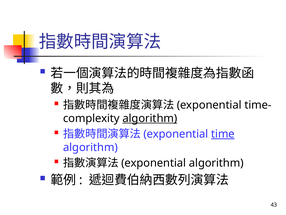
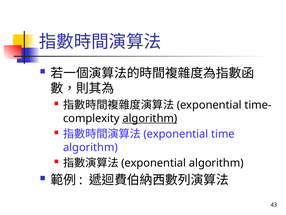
time underline: present -> none (223, 134)
